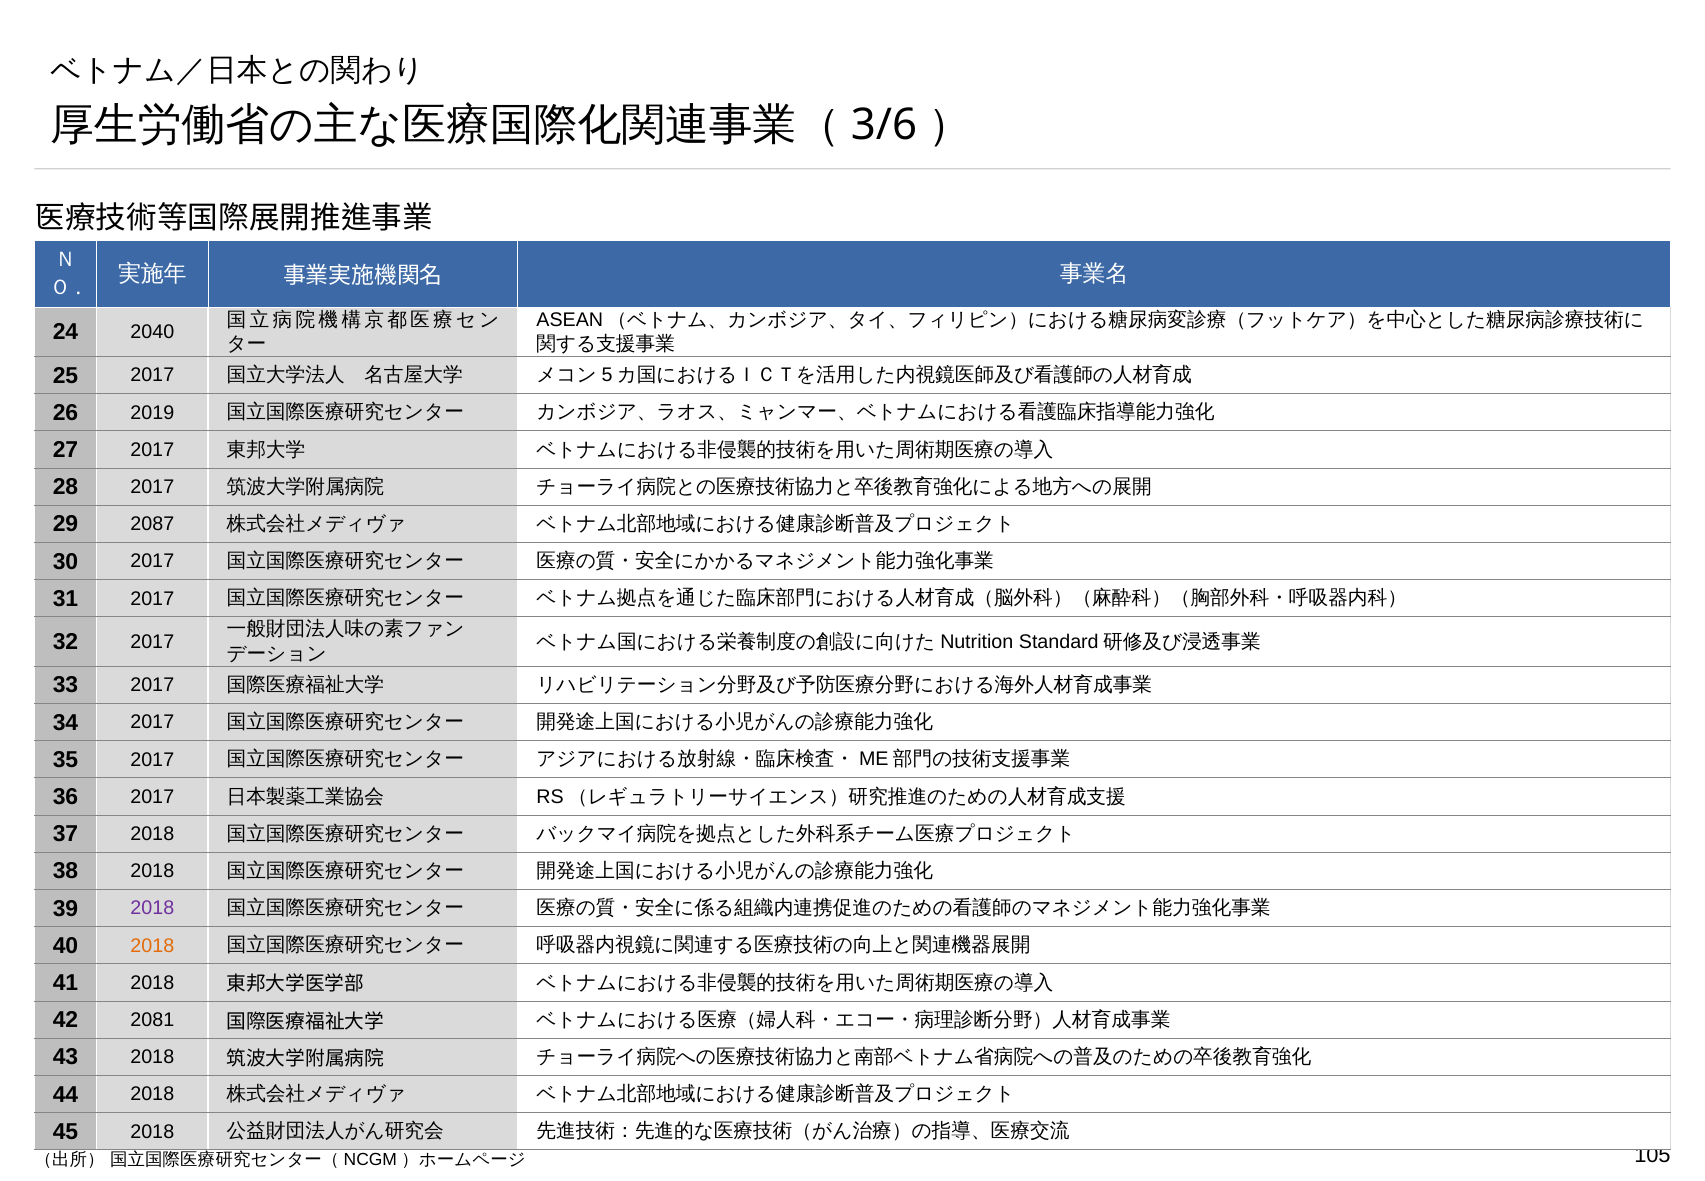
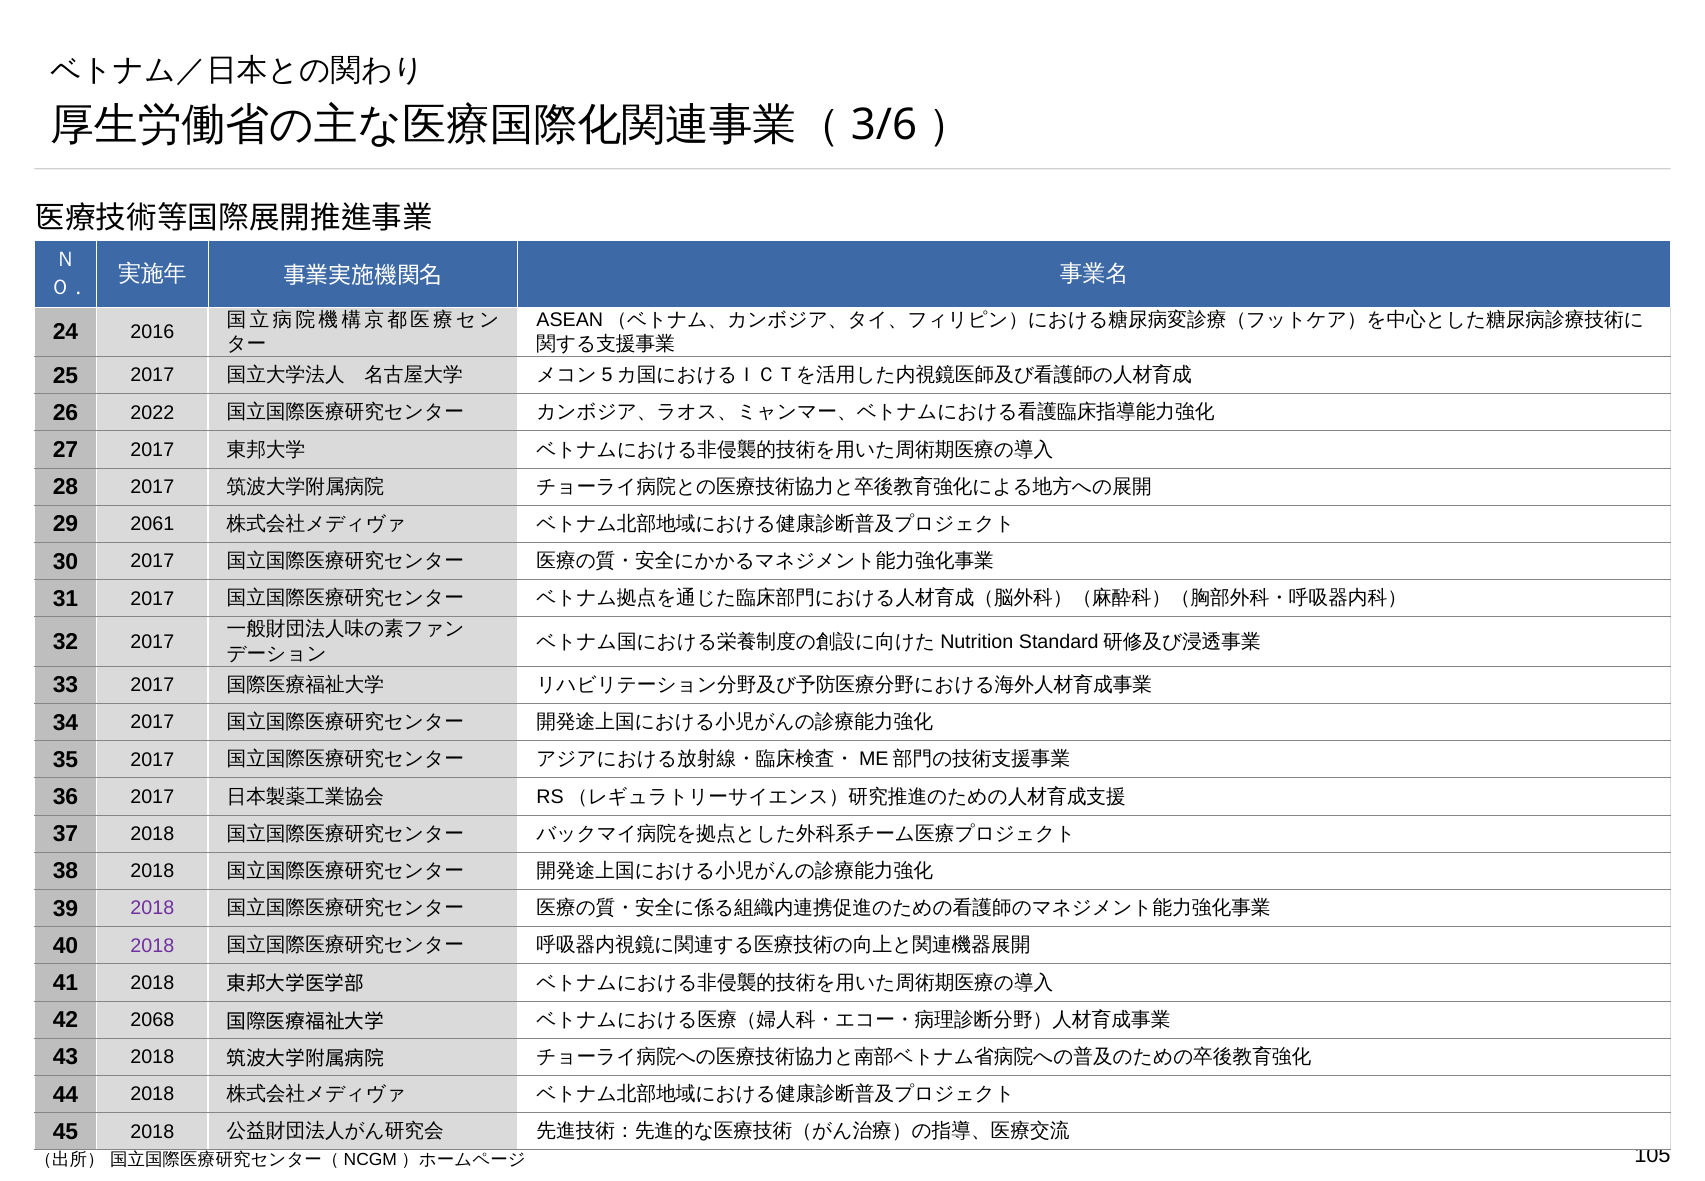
2040: 2040 -> 2016 (152, 332)
2019: 2019 -> 2022 (152, 412)
2087: 2087 -> 2061 (152, 524)
2018 colour: orange -> purple (152, 945)
2081: 2081 -> 2068 (152, 1019)
